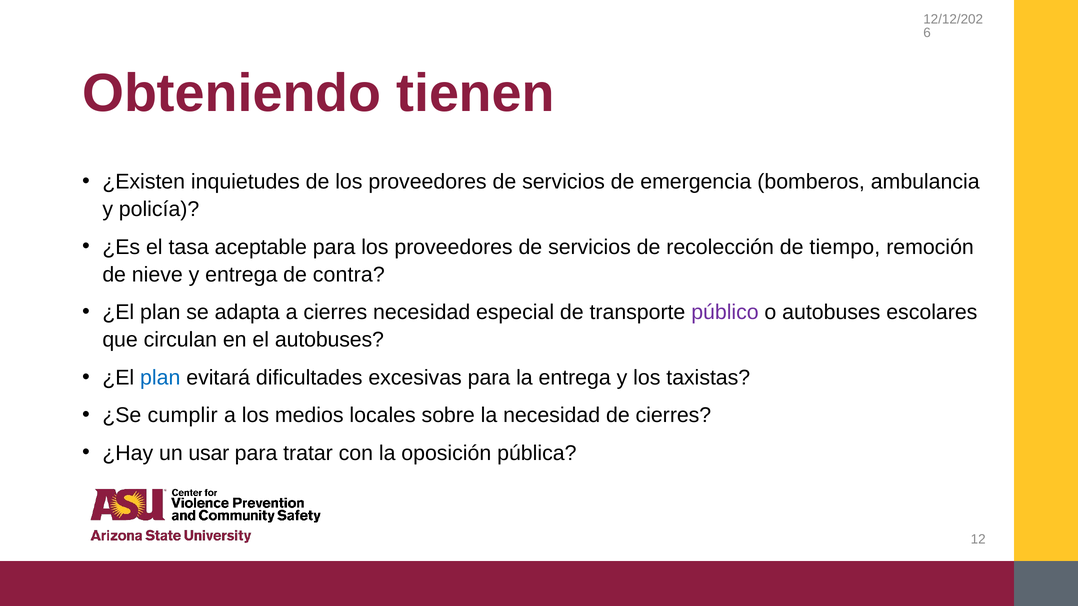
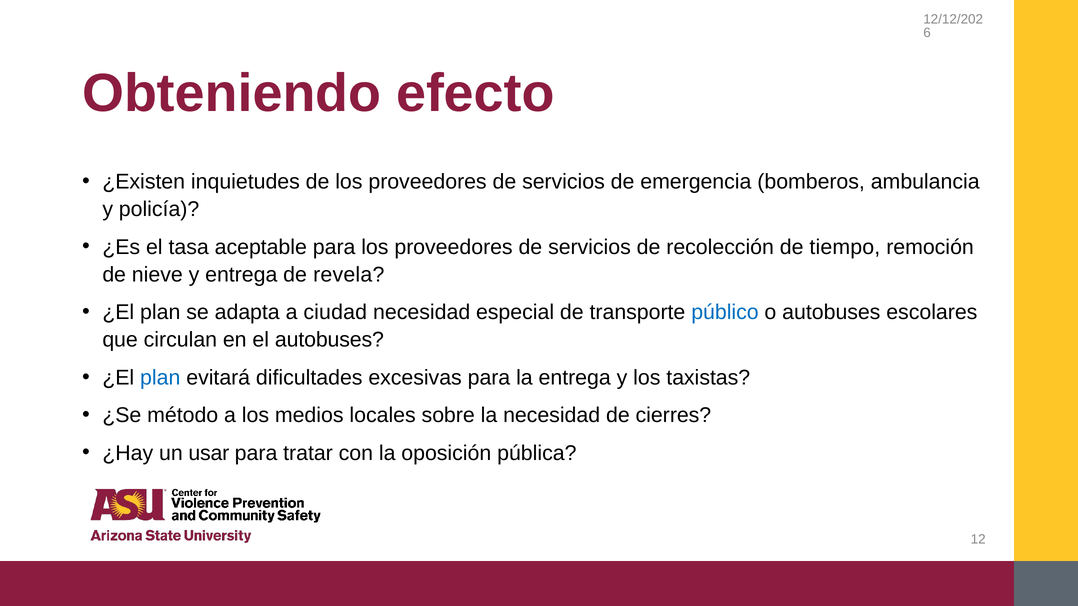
tienen: tienen -> efecto (475, 93)
contra: contra -> revela (349, 275)
a cierres: cierres -> ciudad (335, 312)
público colour: purple -> blue (725, 312)
cumplir: cumplir -> método (183, 416)
